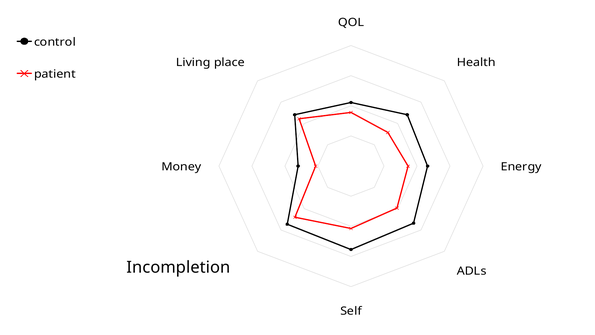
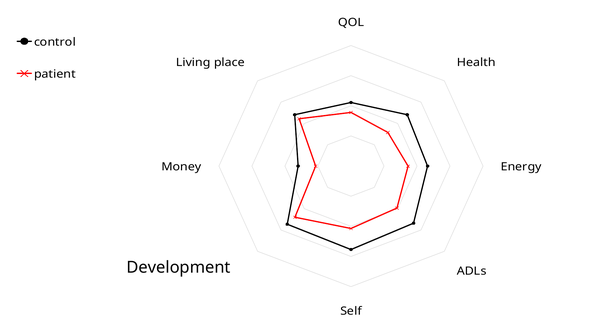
Incompletion: Incompletion -> Development (179, 267)
